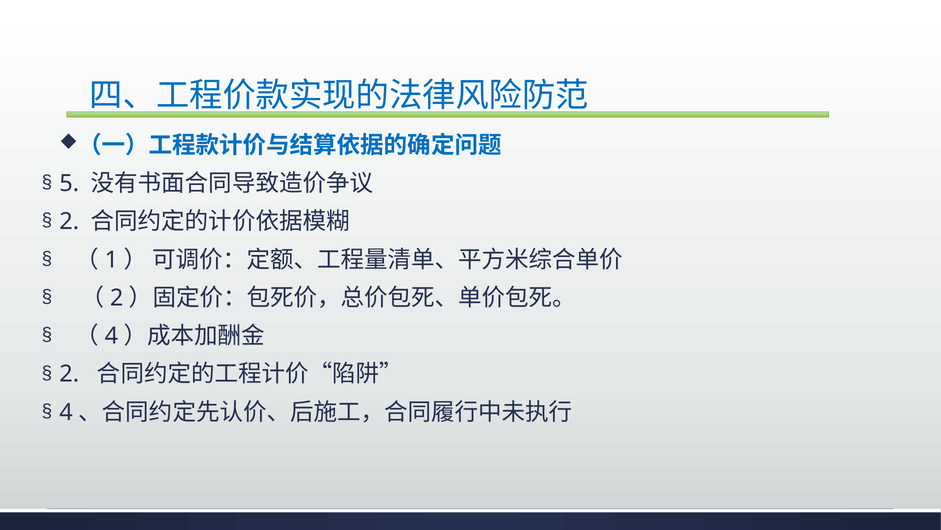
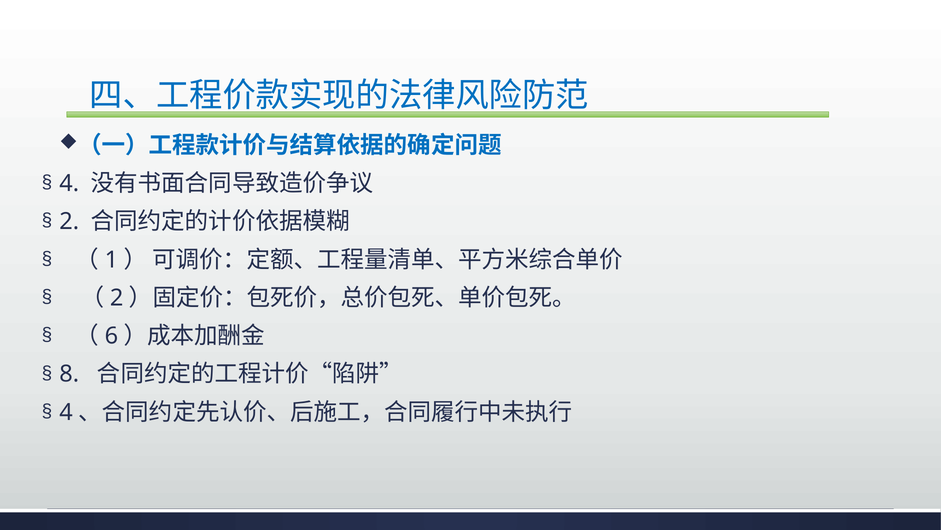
5: 5 -> 4 (69, 183)
4: 4 -> 6 (111, 336)
2: 2 -> 8 (69, 374)
